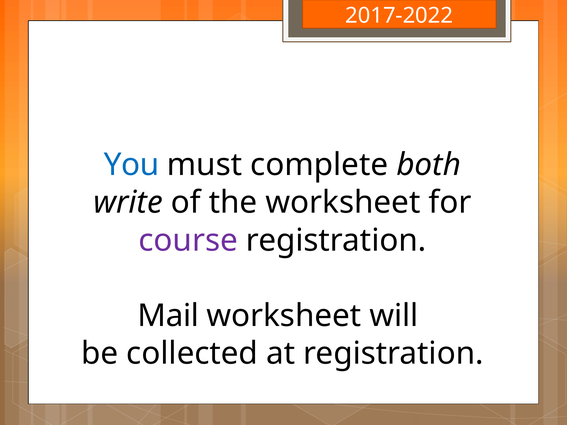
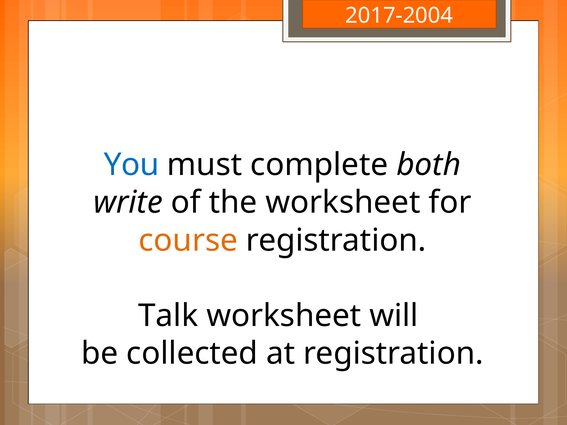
2017-2022: 2017-2022 -> 2017-2004 (399, 16)
course colour: purple -> orange (188, 240)
Mail: Mail -> Talk (168, 316)
